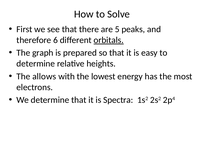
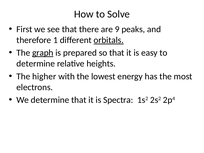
5: 5 -> 9 (117, 29)
6: 6 -> 1 (56, 40)
graph underline: none -> present (43, 53)
allows: allows -> higher (44, 76)
